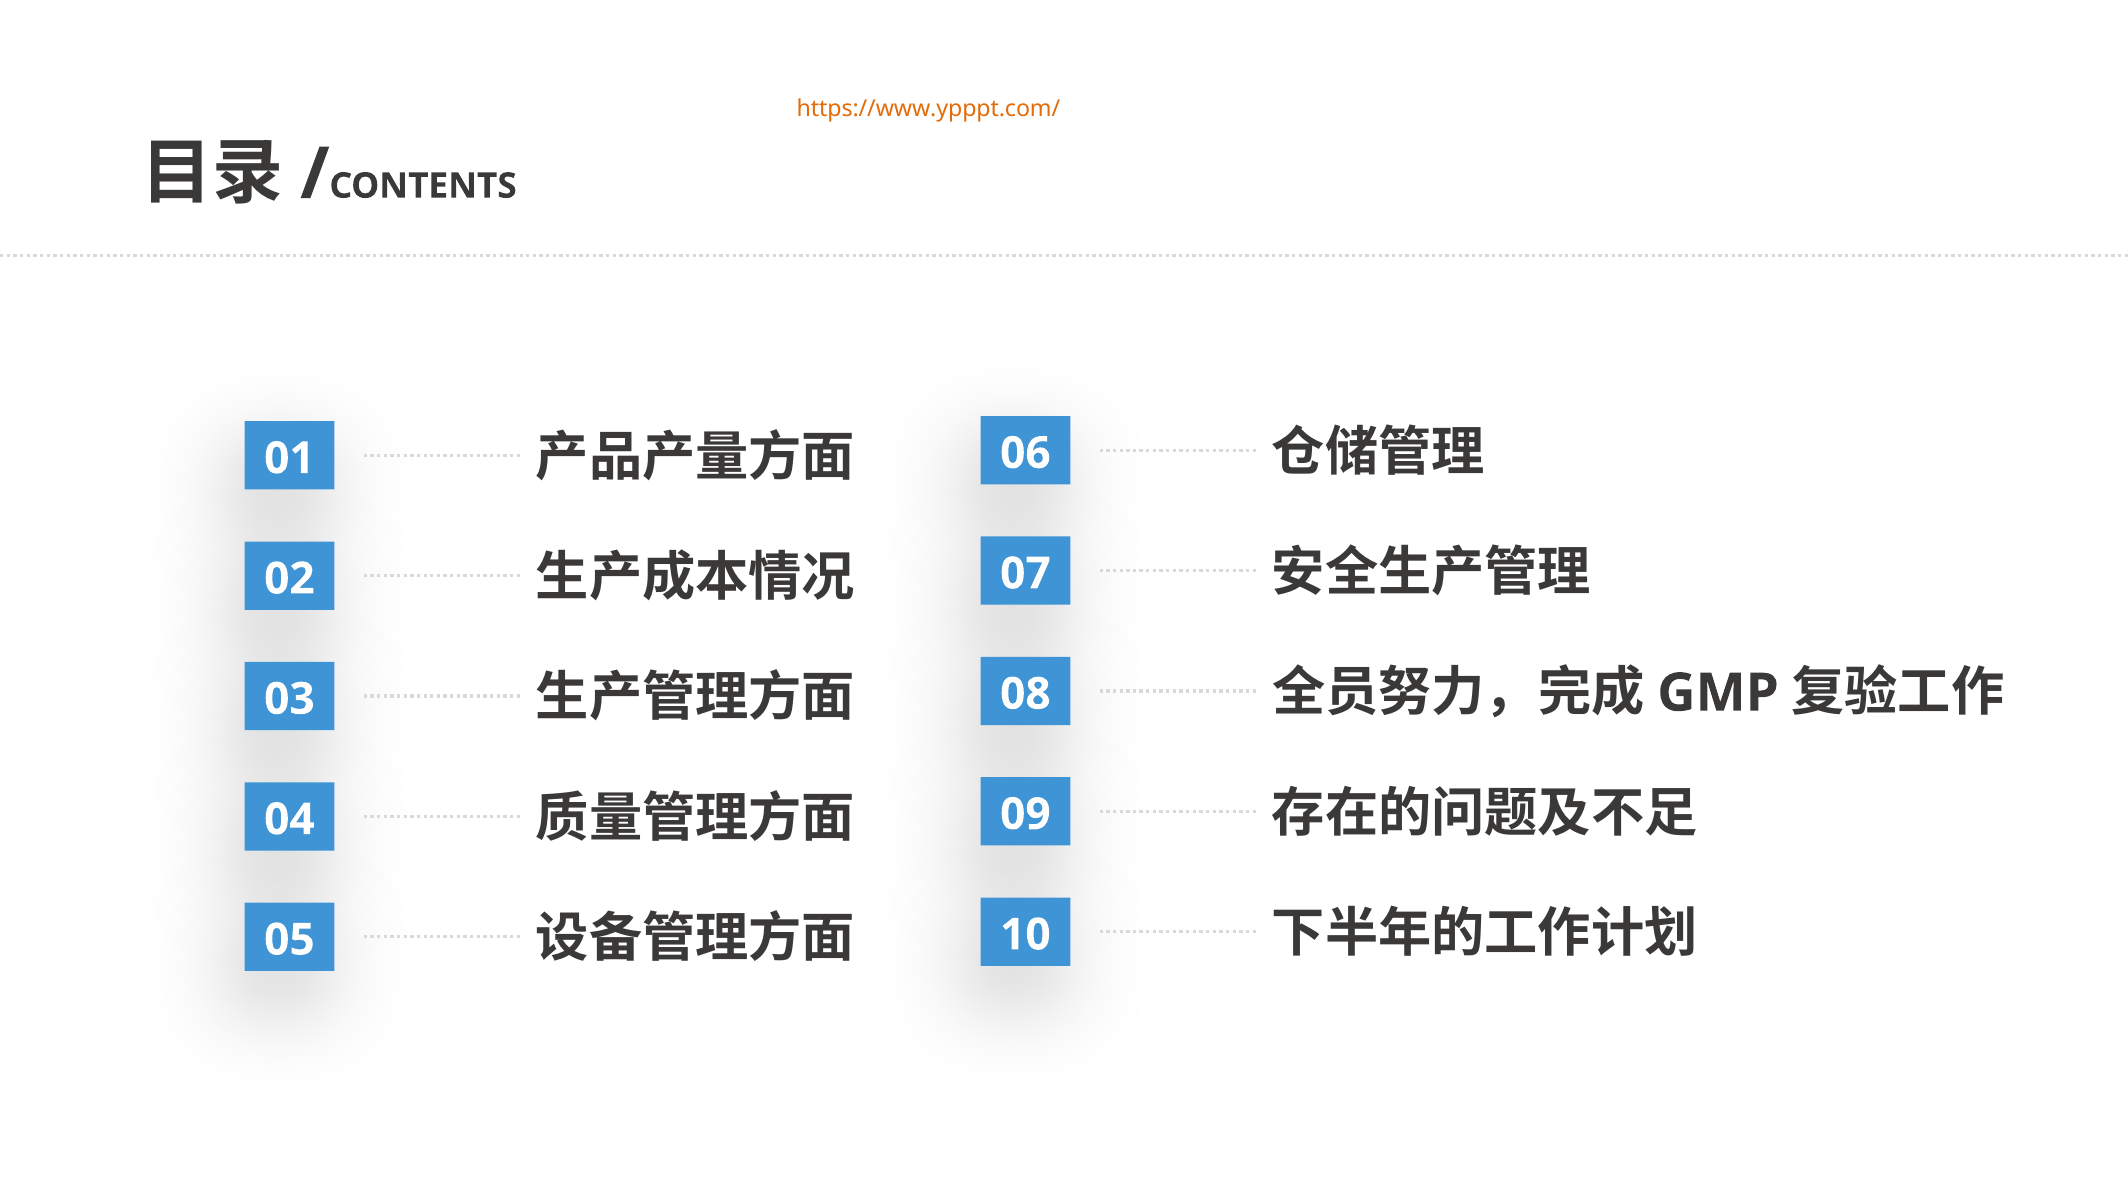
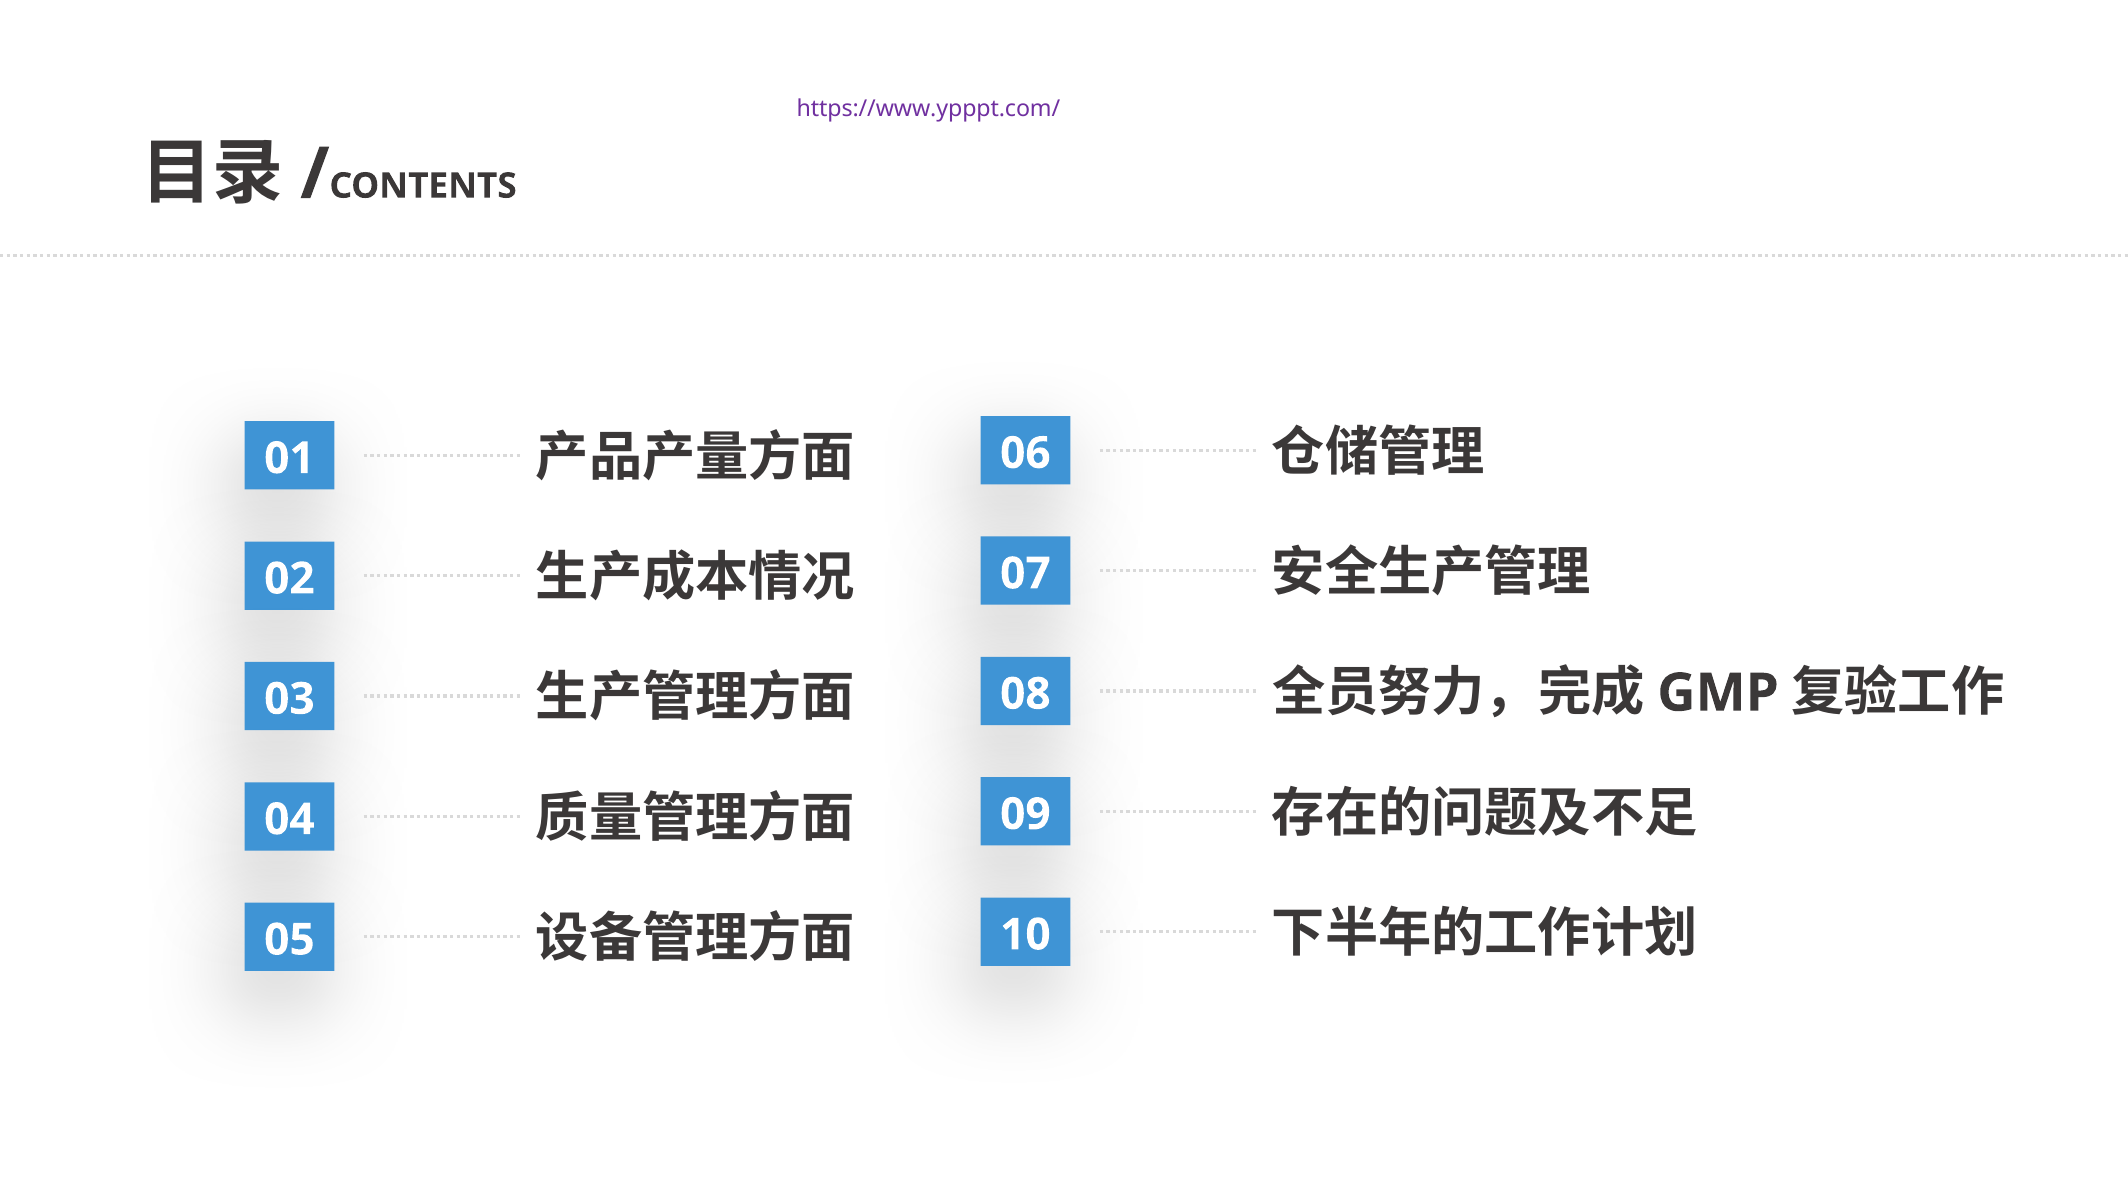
https://www.ypppt.com/ colour: orange -> purple (928, 109)
